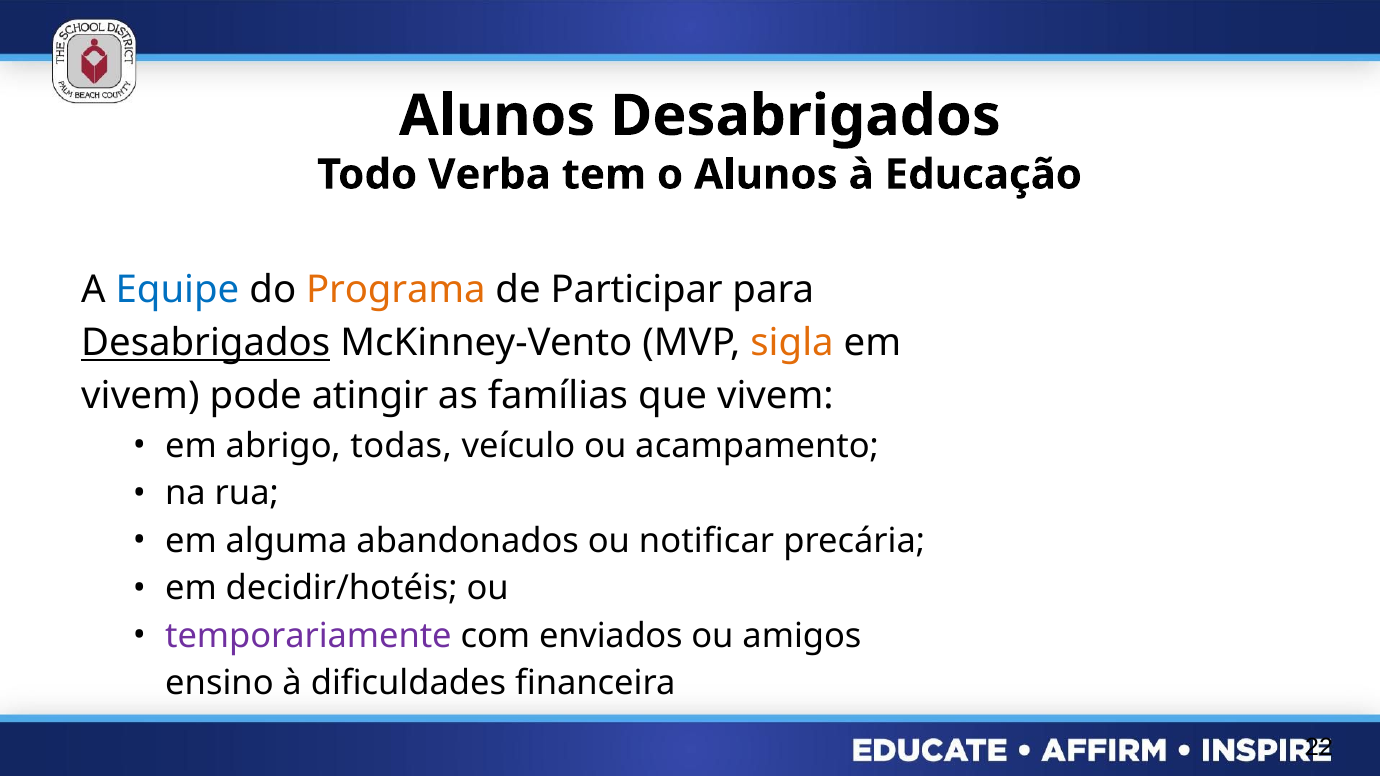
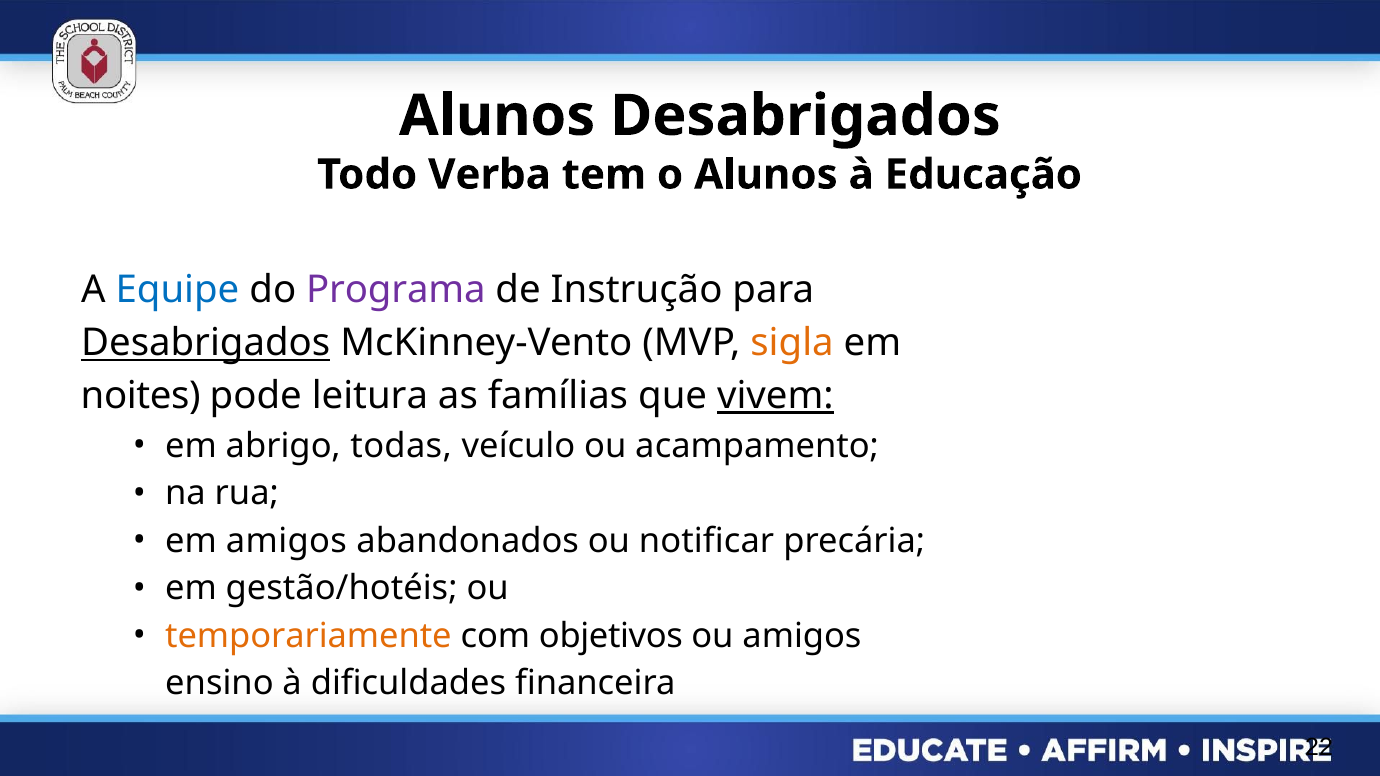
Programa colour: orange -> purple (396, 290)
Participar: Participar -> Instrução (637, 290)
vivem: vivem -> noites (141, 396)
atingir: atingir -> leitura (370, 396)
vivem underline: none -> present (775, 396)
em alguma: alguma -> amigos (286, 541)
decidir/hotéis: decidir/hotéis -> gestão/hotéis (342, 589)
temporariamente colour: purple -> orange (308, 636)
enviados: enviados -> objetivos (611, 636)
